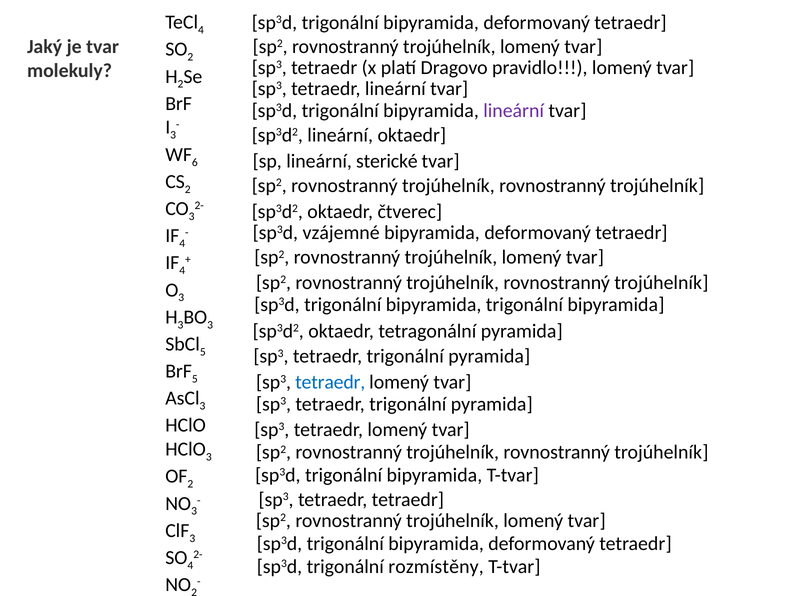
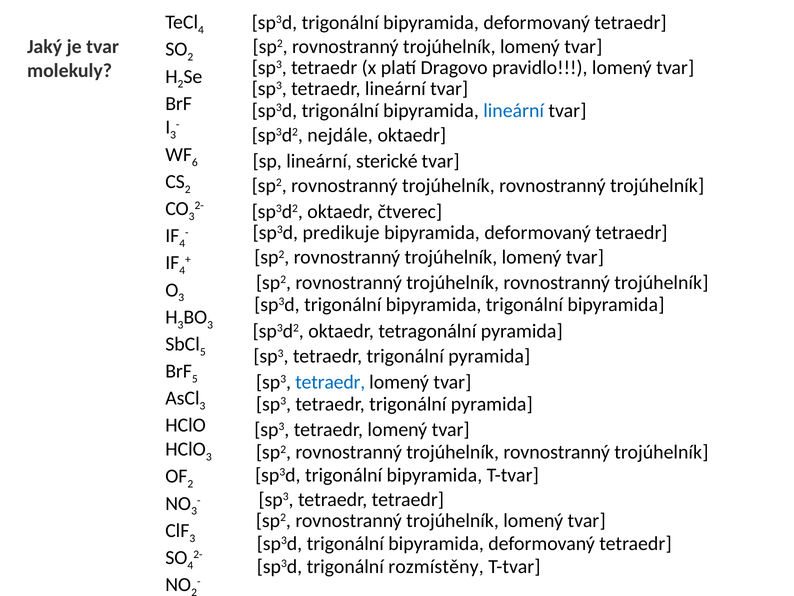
lineární colour: purple -> blue (514, 110)
sp3d2 lineární: lineární -> nejdále (340, 135)
vzájemné: vzájemné -> predikuje (341, 232)
